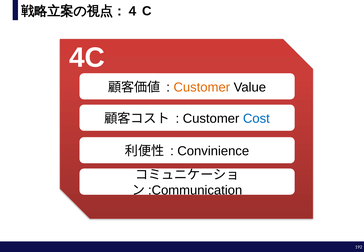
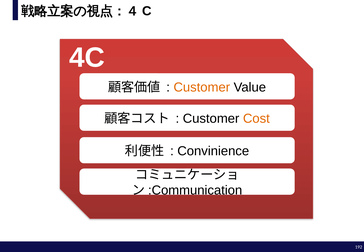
Cost colour: blue -> orange (256, 119)
